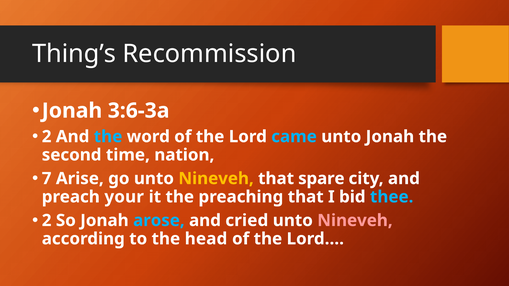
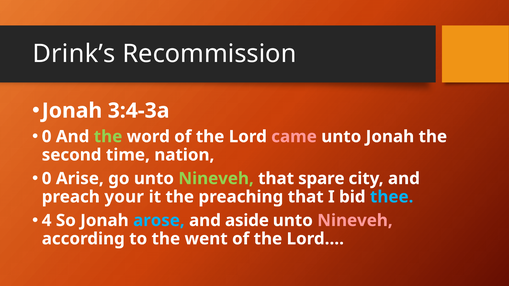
Thing’s: Thing’s -> Drink’s (74, 54)
3:6-3a: 3:6-3a -> 3:4-3a (139, 111)
2: 2 -> 0 (47, 137)
the colour: light blue -> light green (108, 137)
came colour: light blue -> pink (294, 137)
7: 7 -> 0 (47, 179)
Nineveh colour: yellow -> light green (216, 179)
2: 2 -> 4 (47, 221)
cried: cried -> aside (247, 221)
head: head -> went (206, 239)
